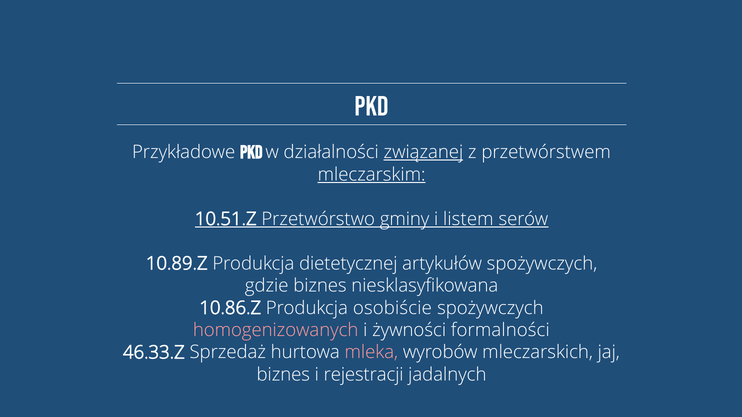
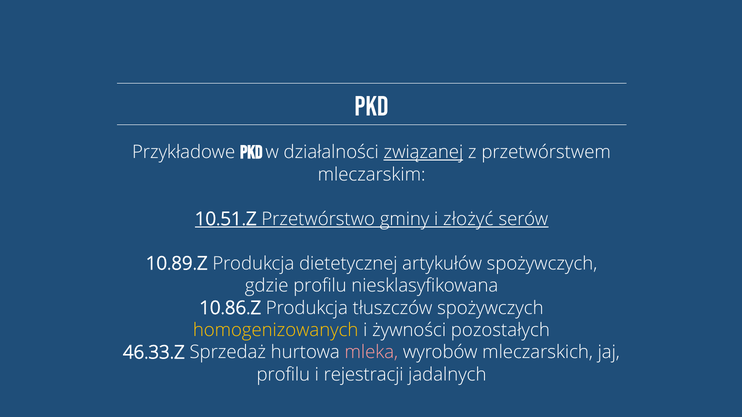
mleczarskim underline: present -> none (372, 175)
listem: listem -> złożyć (468, 219)
gdzie biznes: biznes -> profilu (320, 286)
osobiście: osobiście -> tłuszczów (393, 308)
homogenizowanych colour: pink -> yellow (276, 330)
formalności: formalności -> pozostałych (500, 330)
biznes: biznes -> profilu (283, 375)
